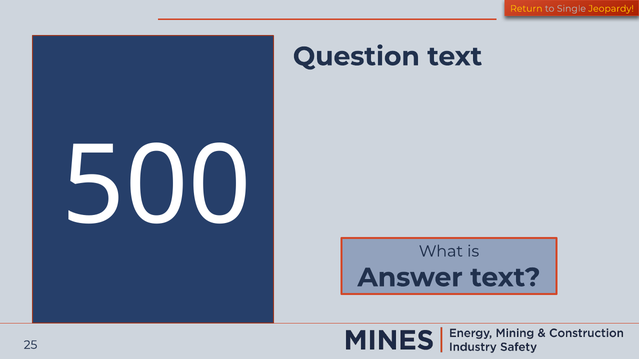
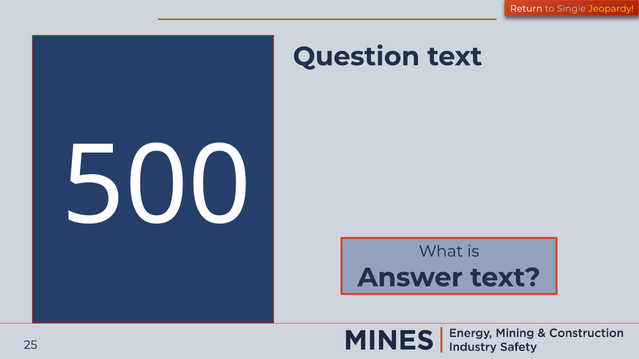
Return colour: yellow -> white (526, 9)
